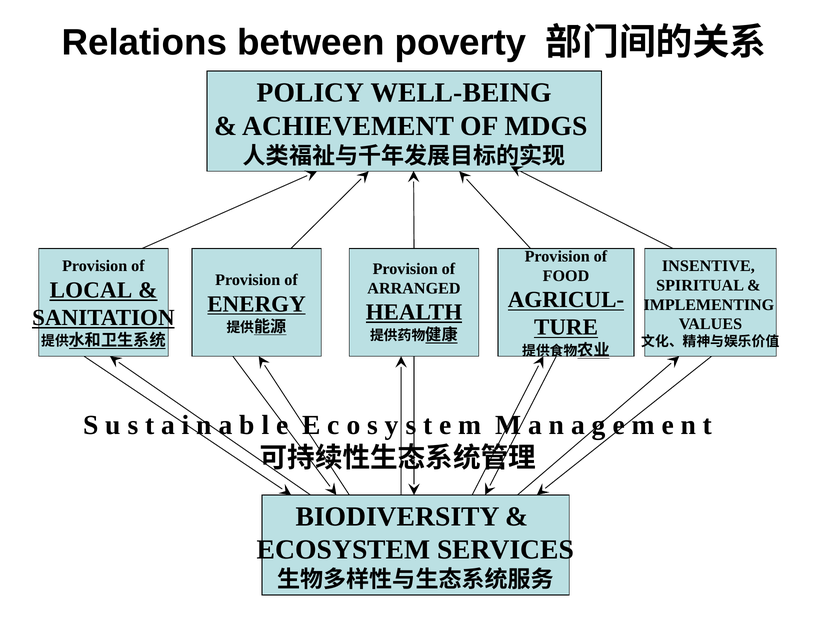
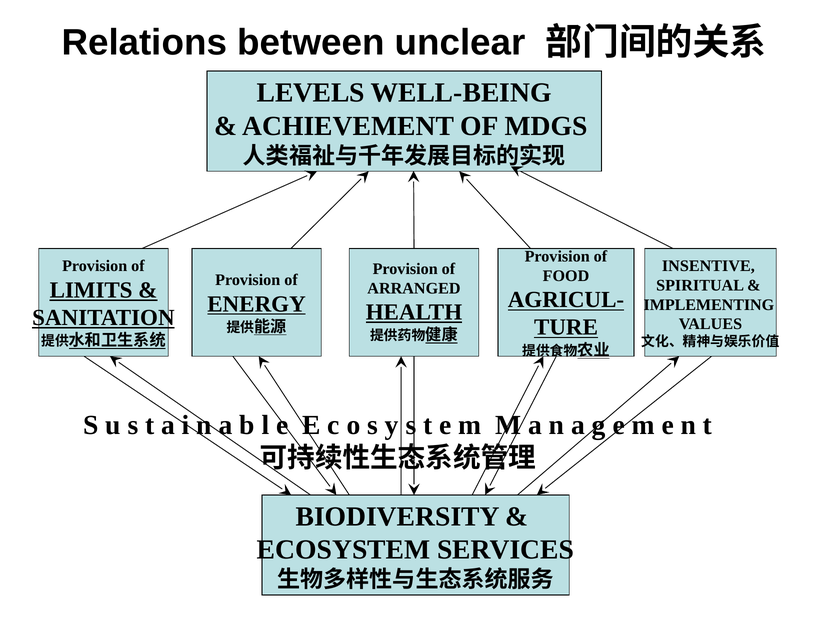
poverty: poverty -> unclear (460, 43)
POLICY: POLICY -> LEVELS (311, 93)
LOCAL: LOCAL -> LIMITS (91, 290)
